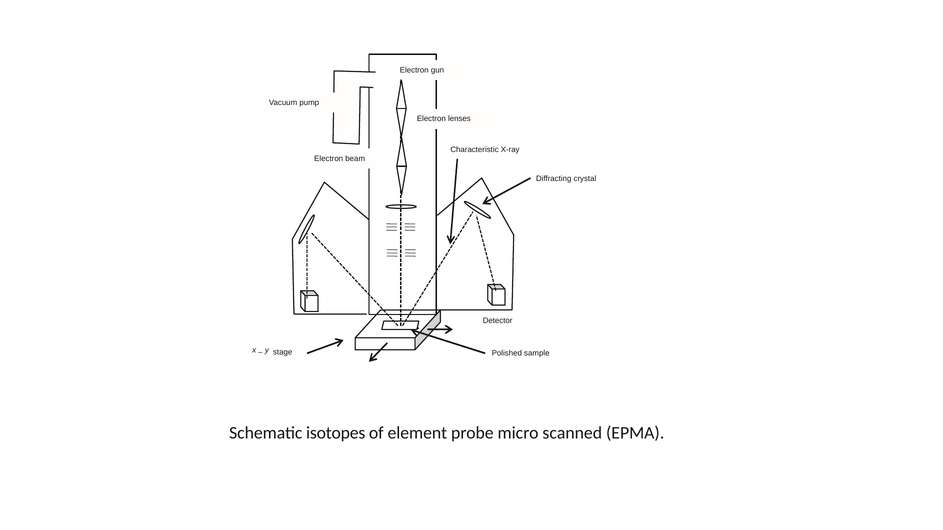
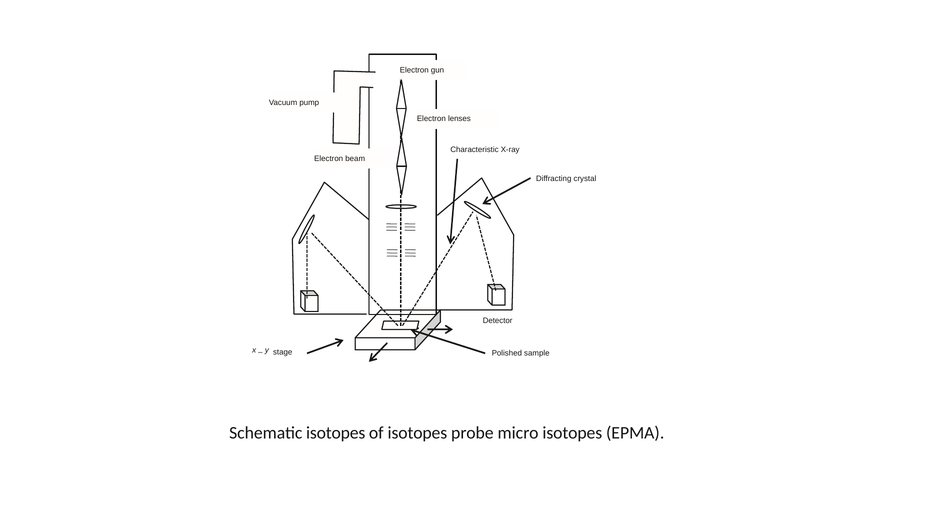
of element: element -> isotopes (417, 433)
micro scanned: scanned -> isotopes (572, 433)
